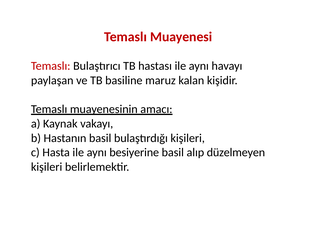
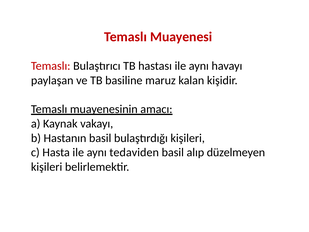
besiyerine: besiyerine -> tedaviden (134, 152)
